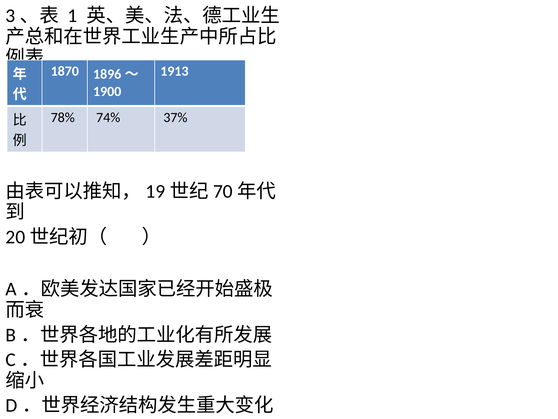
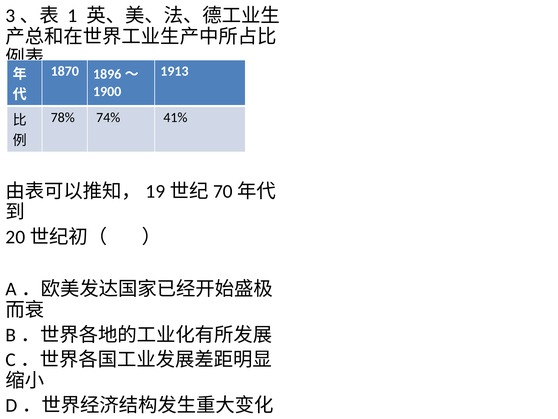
37%: 37% -> 41% (175, 117)
